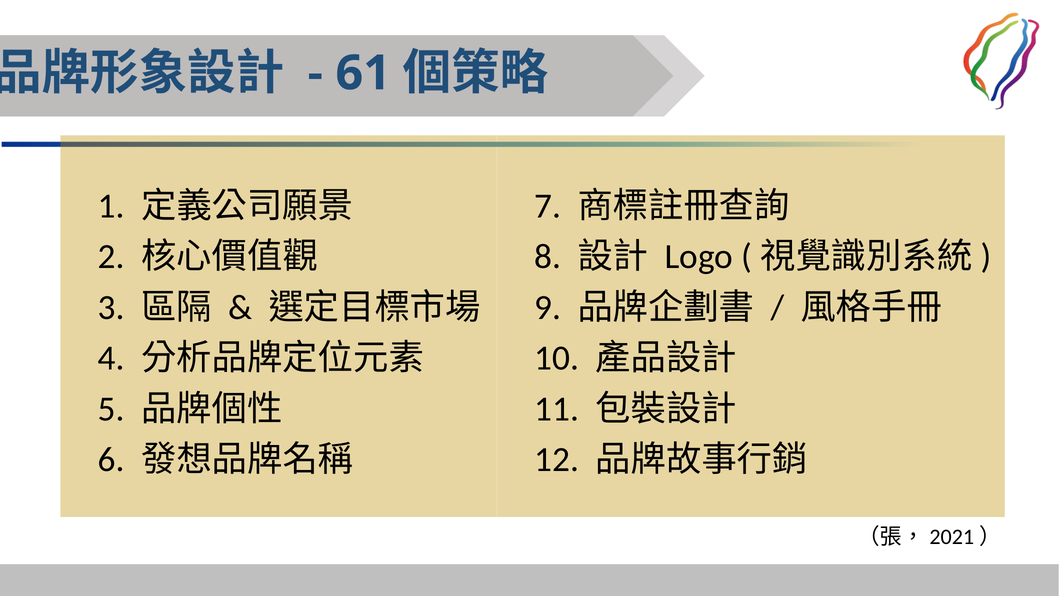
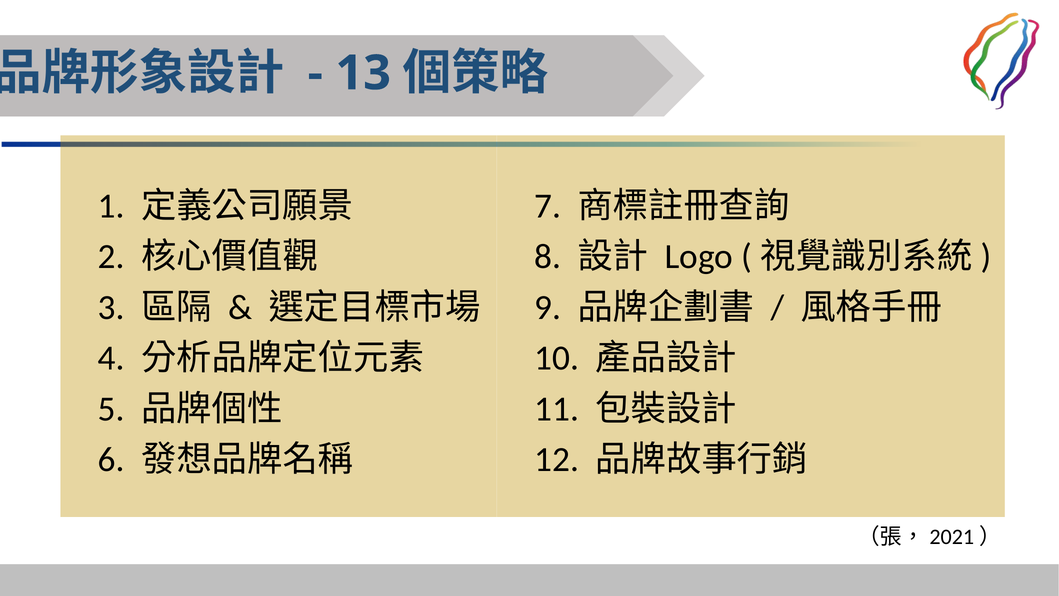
61: 61 -> 13 (363, 73)
